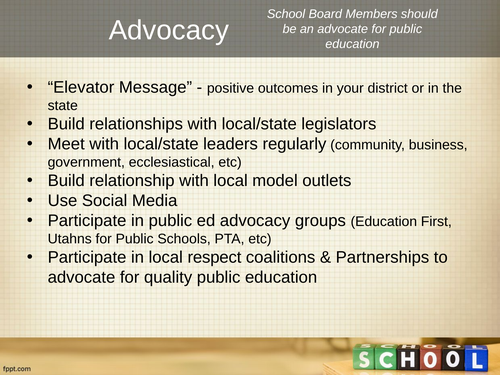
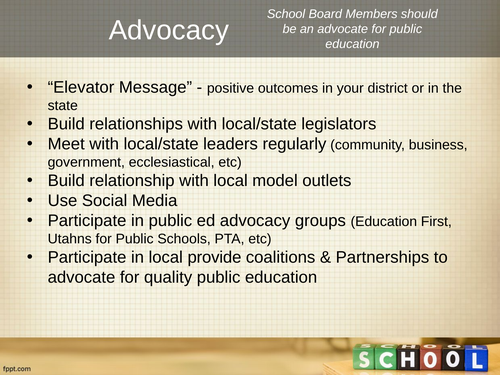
respect: respect -> provide (214, 257)
